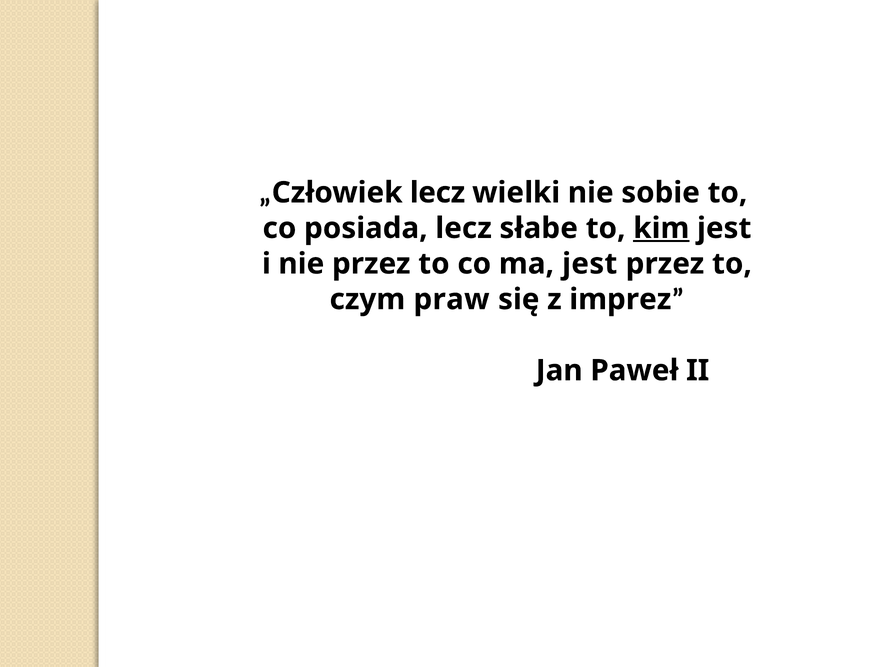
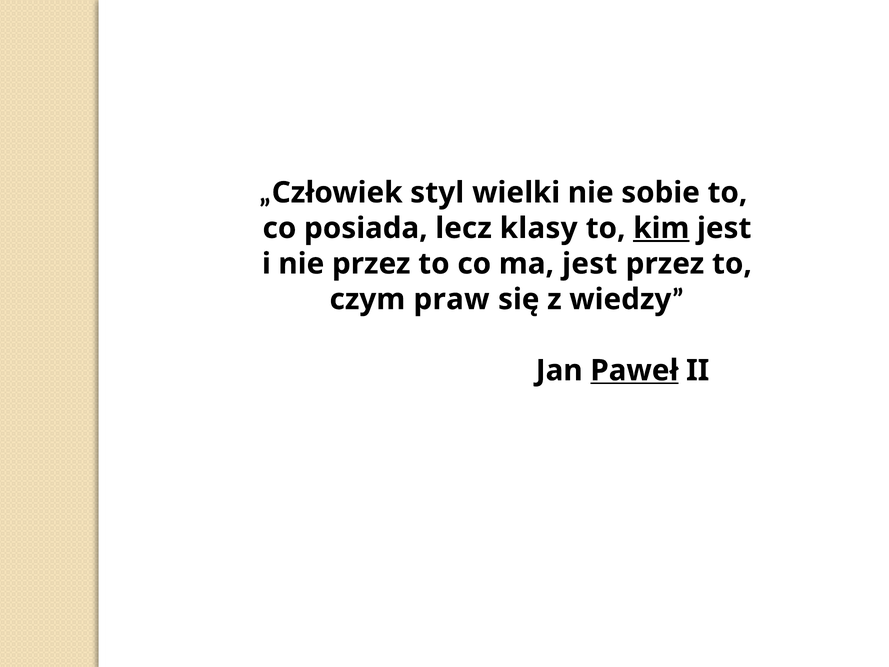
lecz: lecz -> styl (437, 193)
słabe: słabe -> klasy (539, 228)
imprez: imprez -> wiedzy (620, 299)
Paweł underline: none -> present (634, 370)
